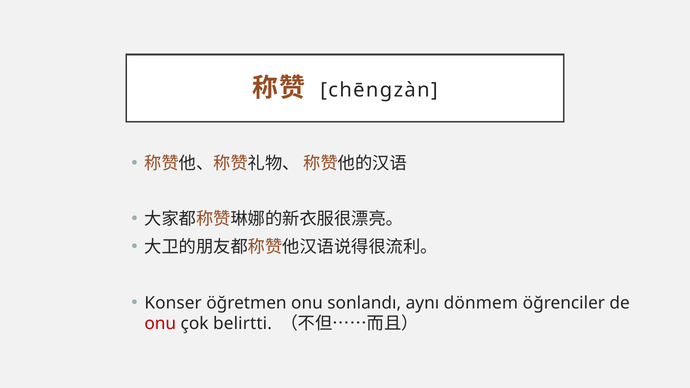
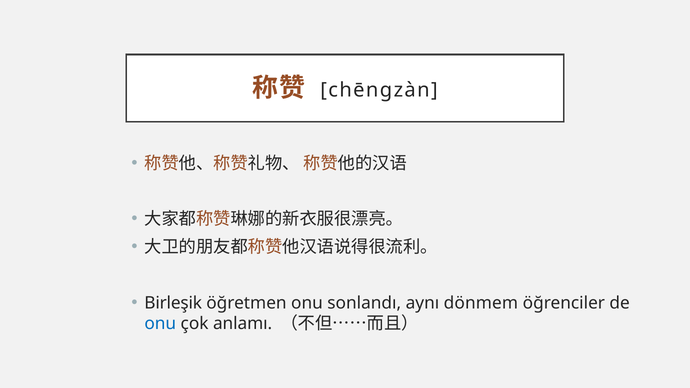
Konser: Konser -> Birleşik (173, 303)
onu colour: red -> blue (160, 324)
belirtti: belirtti -> anlamı (243, 324)
